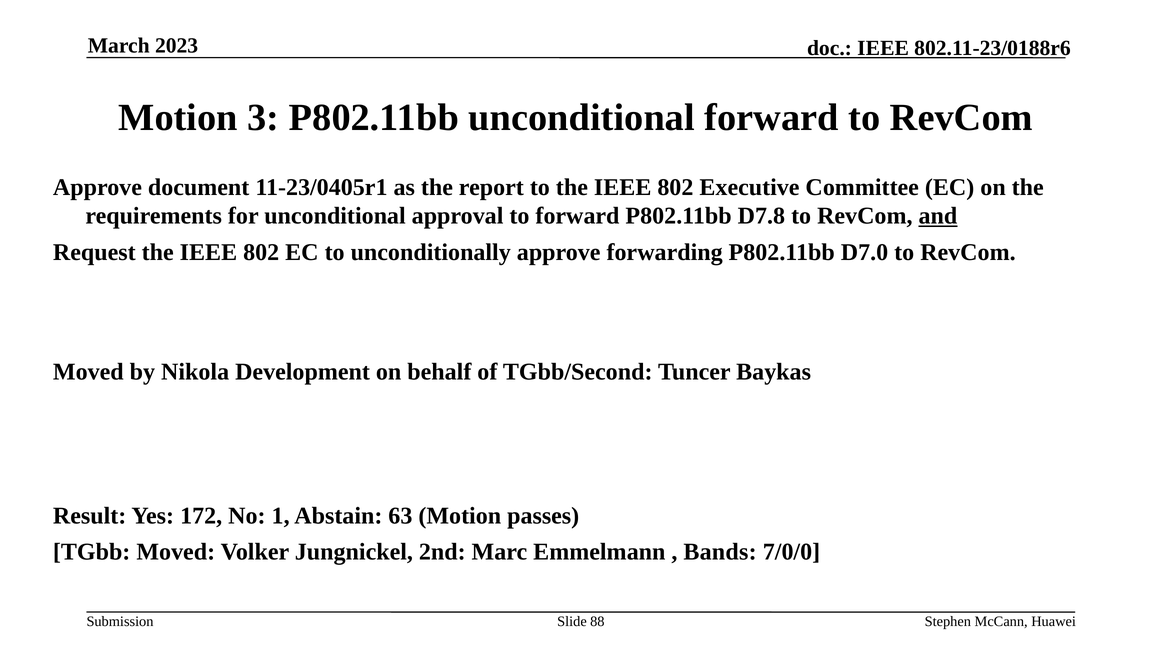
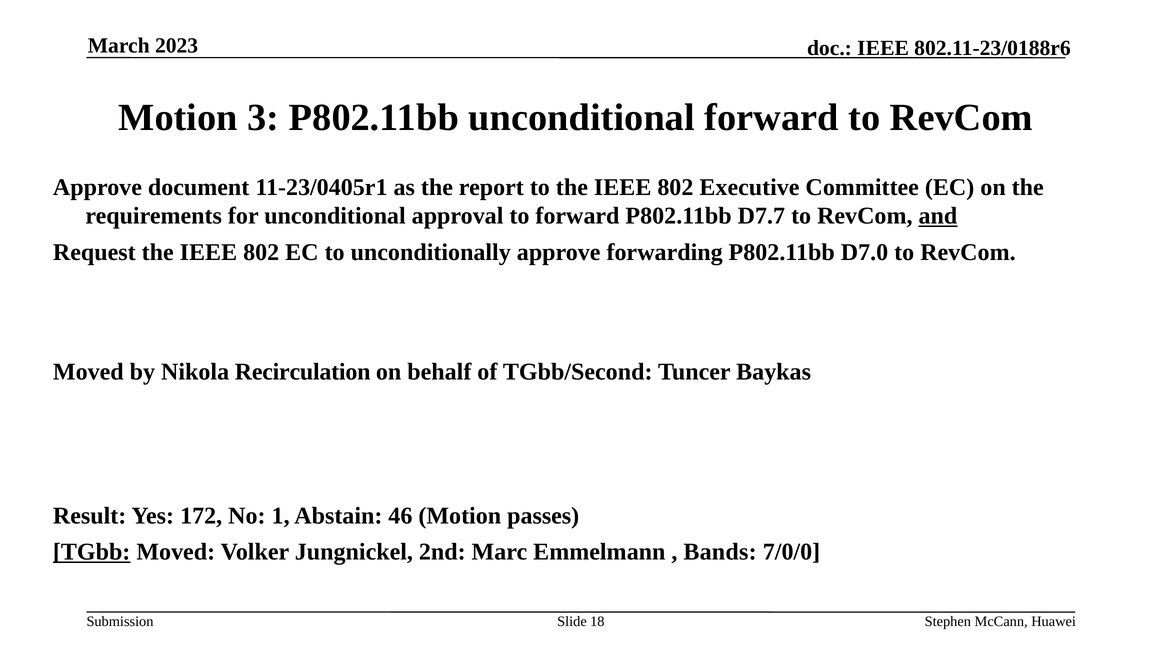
D7.8: D7.8 -> D7.7 (761, 216)
Development: Development -> Recirculation (303, 372)
63: 63 -> 46 (400, 516)
TGbb underline: none -> present (92, 552)
88: 88 -> 18 (597, 621)
